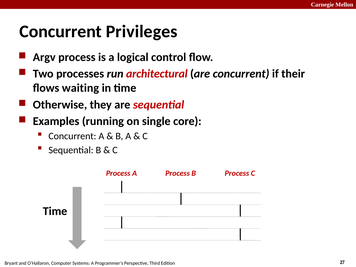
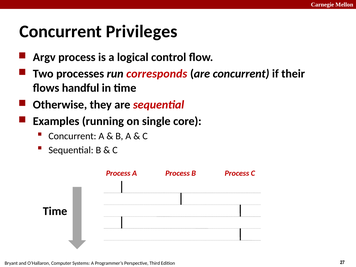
architectural: architectural -> corresponds (157, 74)
waiting: waiting -> handful (81, 88)
